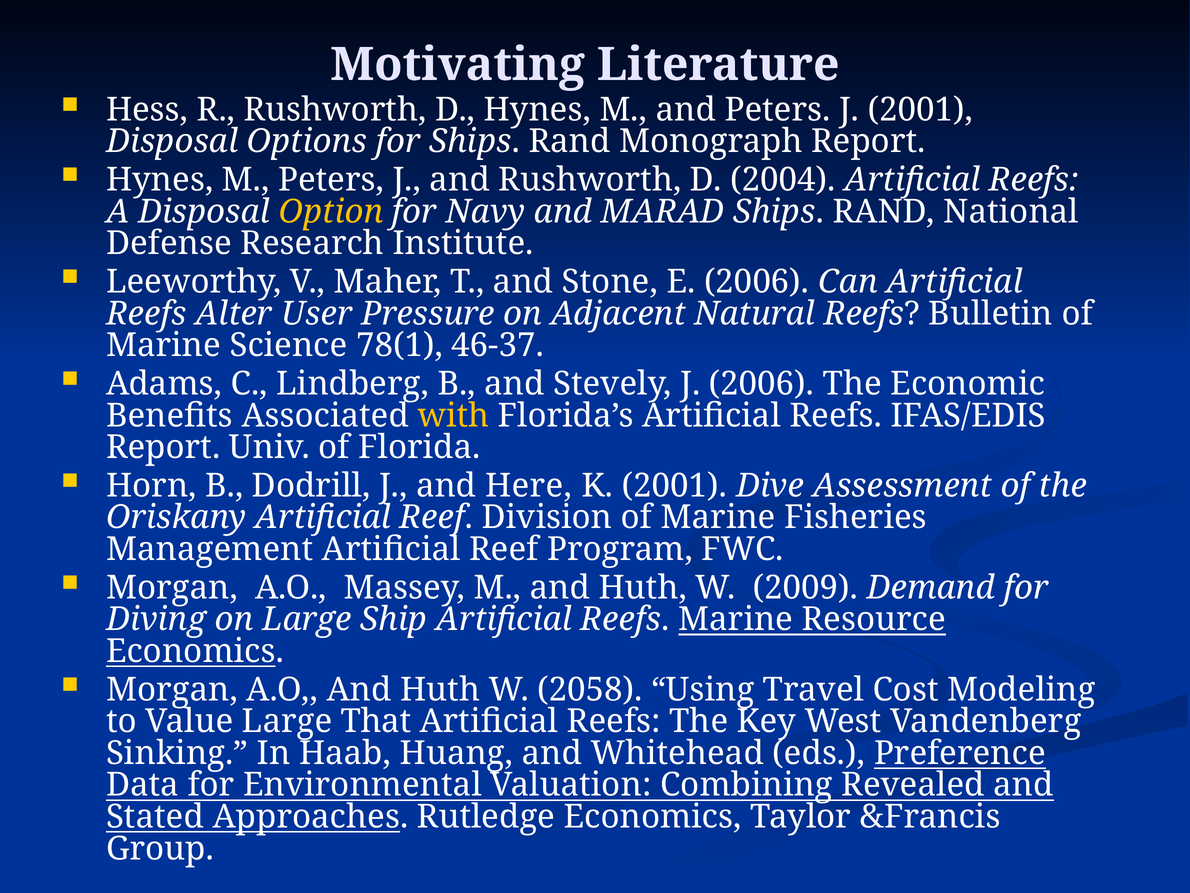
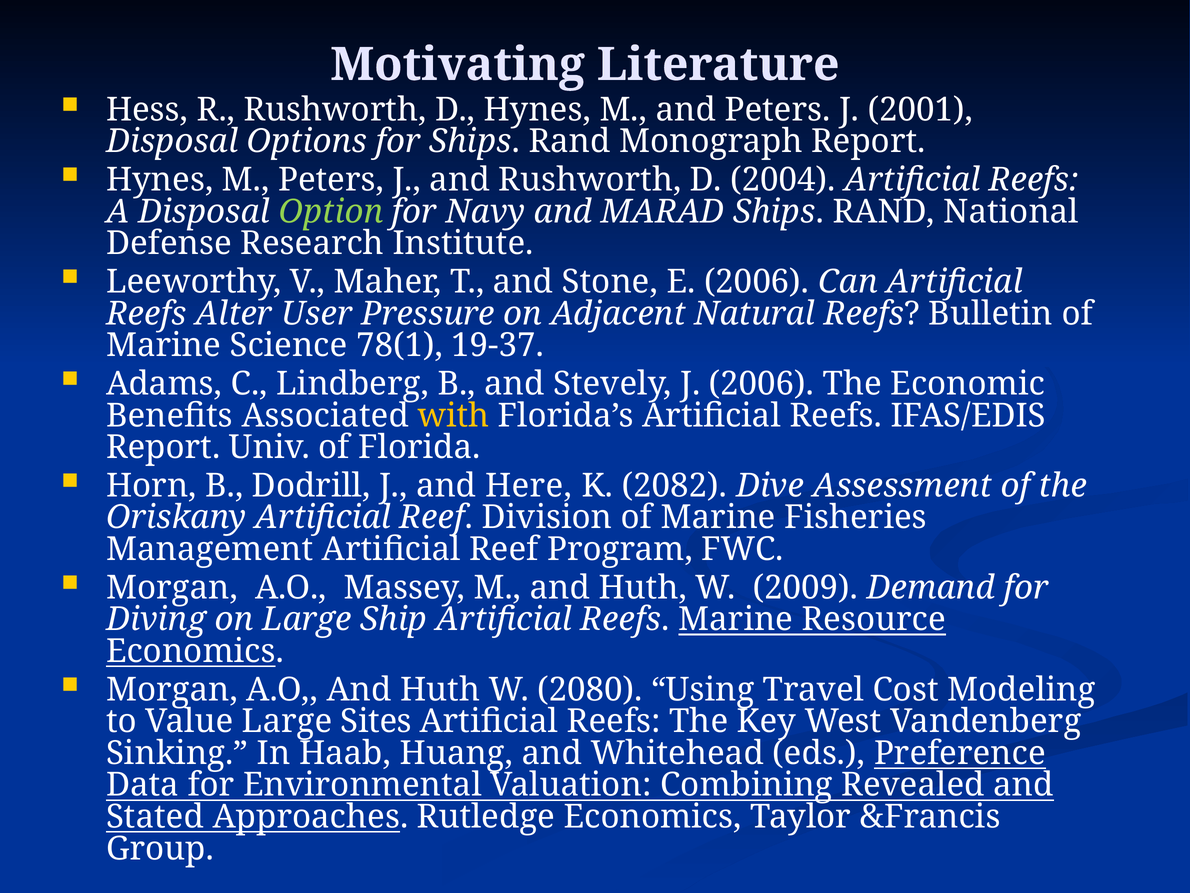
Option colour: yellow -> light green (331, 212)
46-37: 46-37 -> 19-37 (498, 345)
K 2001: 2001 -> 2082 (674, 486)
2058: 2058 -> 2080 (590, 689)
That: That -> Sites (376, 721)
